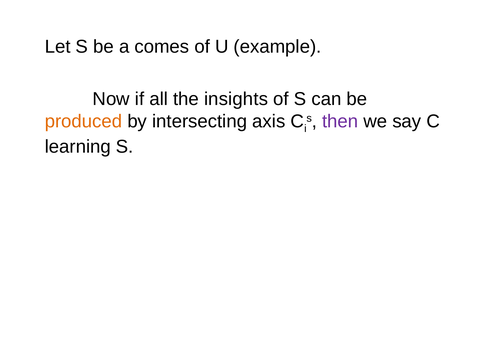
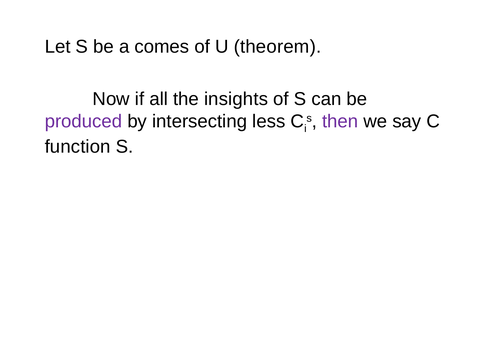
example: example -> theorem (277, 47)
produced colour: orange -> purple (83, 121)
axis: axis -> less (269, 121)
learning: learning -> function (78, 147)
